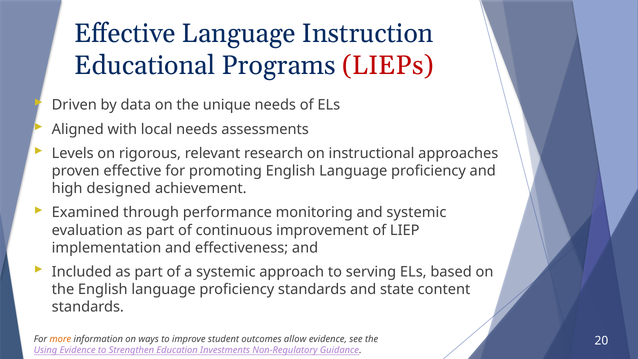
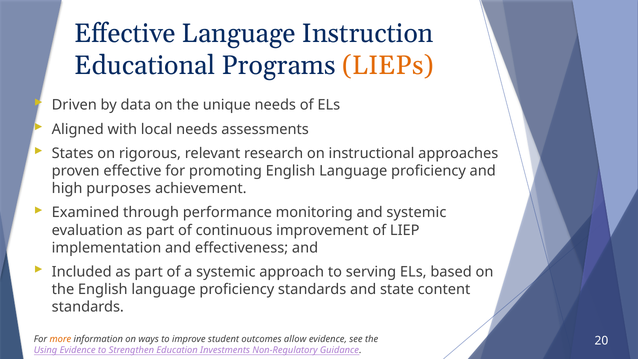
LIEPs colour: red -> orange (388, 66)
Levels: Levels -> States (73, 153)
designed: designed -> purposes (119, 188)
